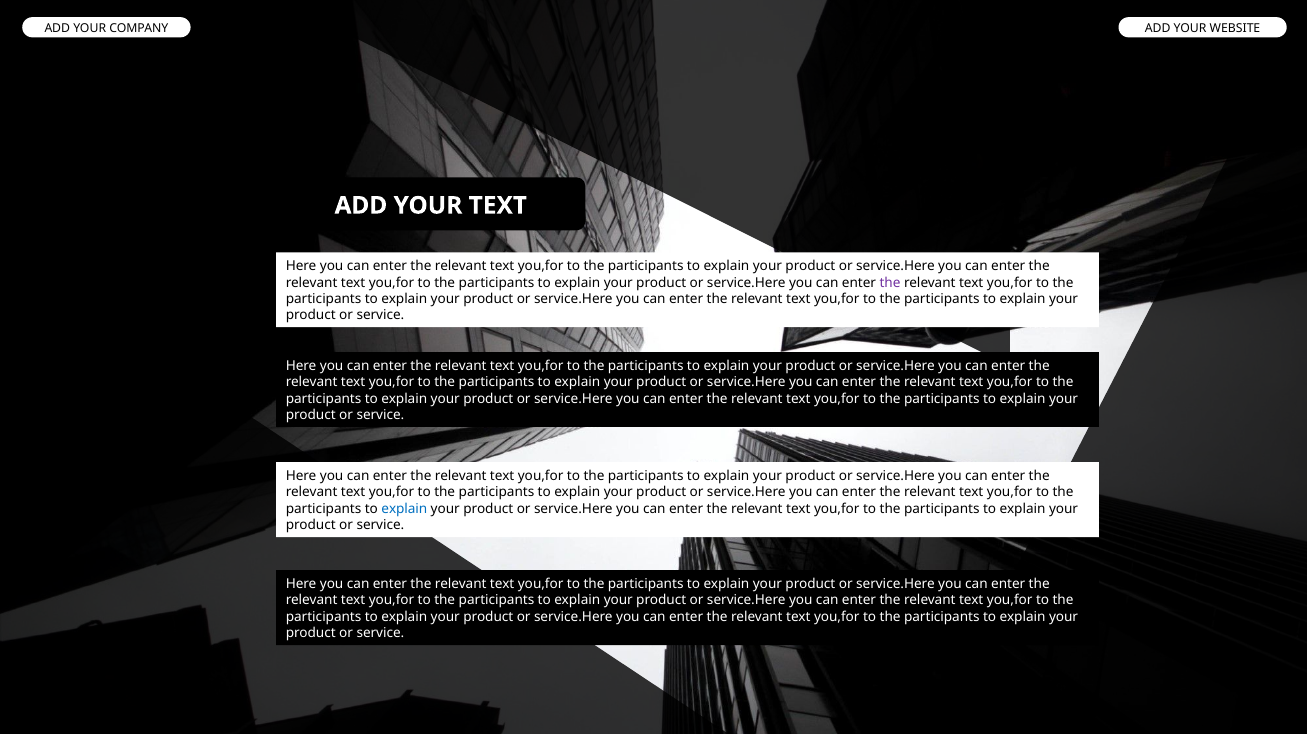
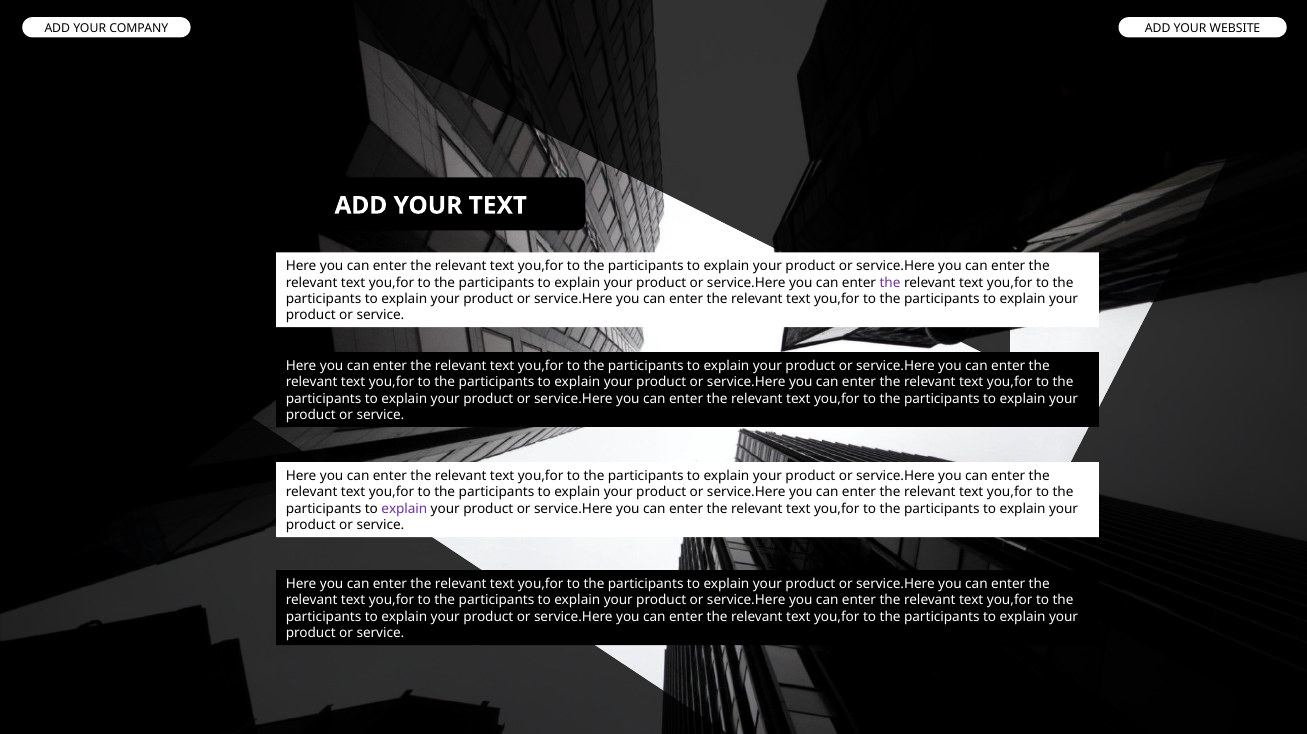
explain colour: blue -> purple (404, 509)
